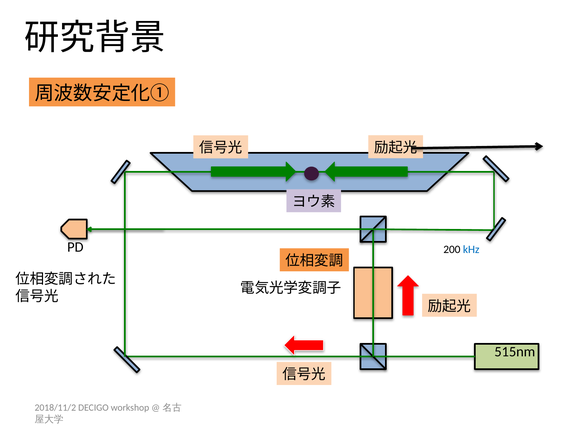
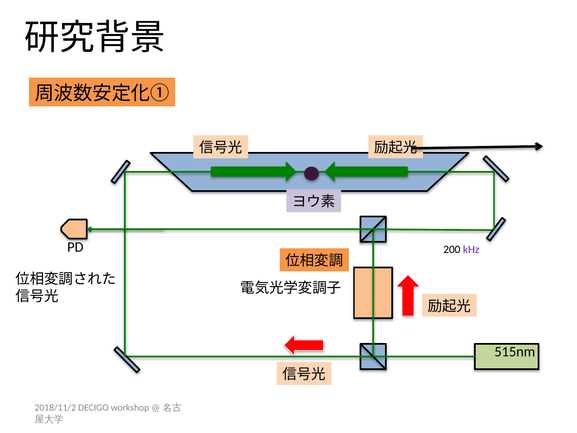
kHz colour: blue -> purple (471, 249)
